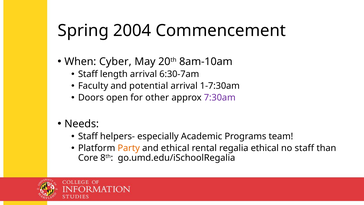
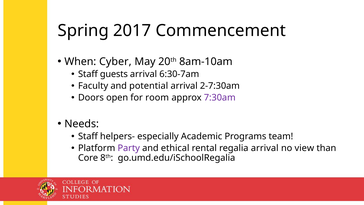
2004: 2004 -> 2017 (132, 31)
length: length -> guests (114, 74)
1-7:30am: 1-7:30am -> 2-7:30am (220, 86)
other: other -> room (157, 98)
Party colour: orange -> purple (129, 148)
regalia ethical: ethical -> arrival (265, 148)
no staff: staff -> view (304, 148)
